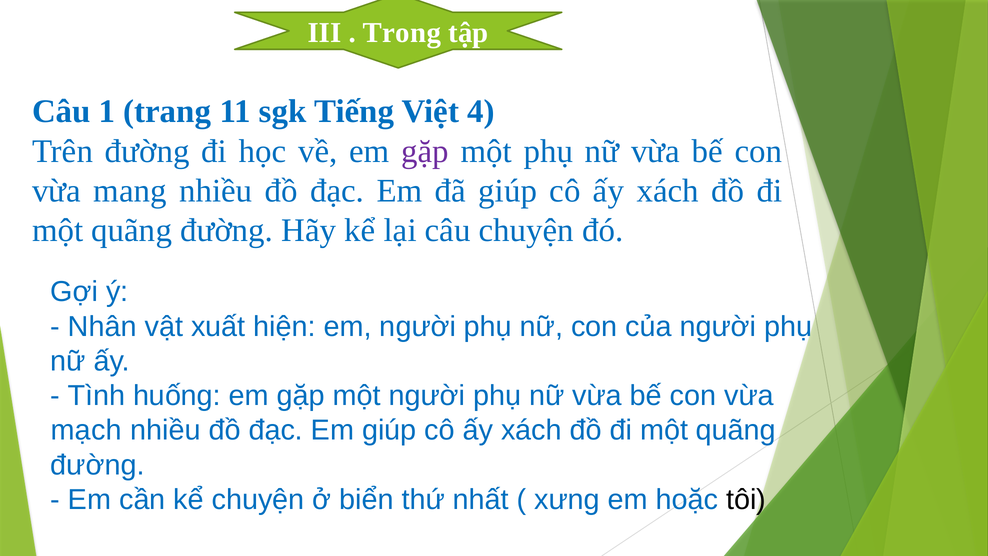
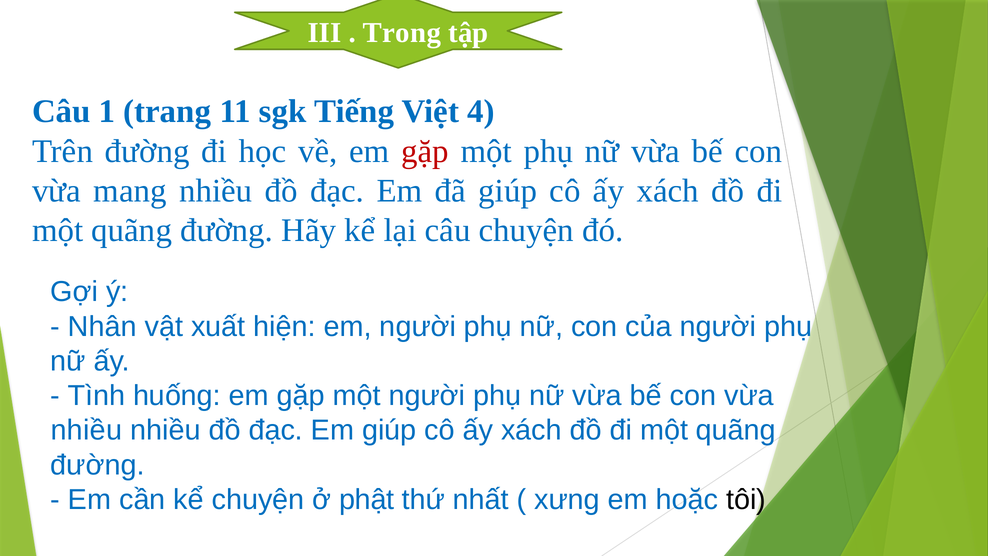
gặp colour: purple -> red (425, 151)
mạch: mạch -> nhiều (86, 430)
biển: biển -> phật (367, 499)
